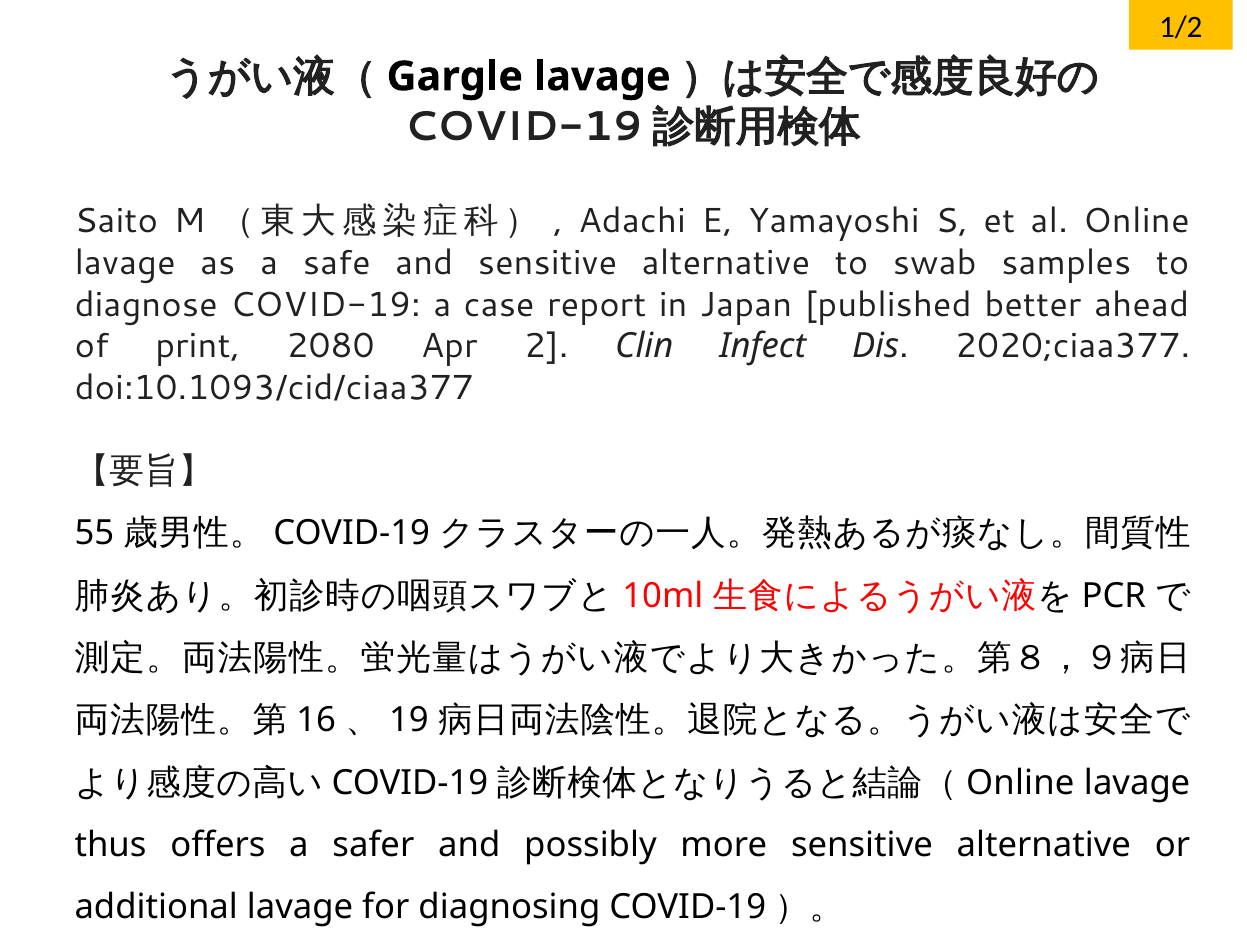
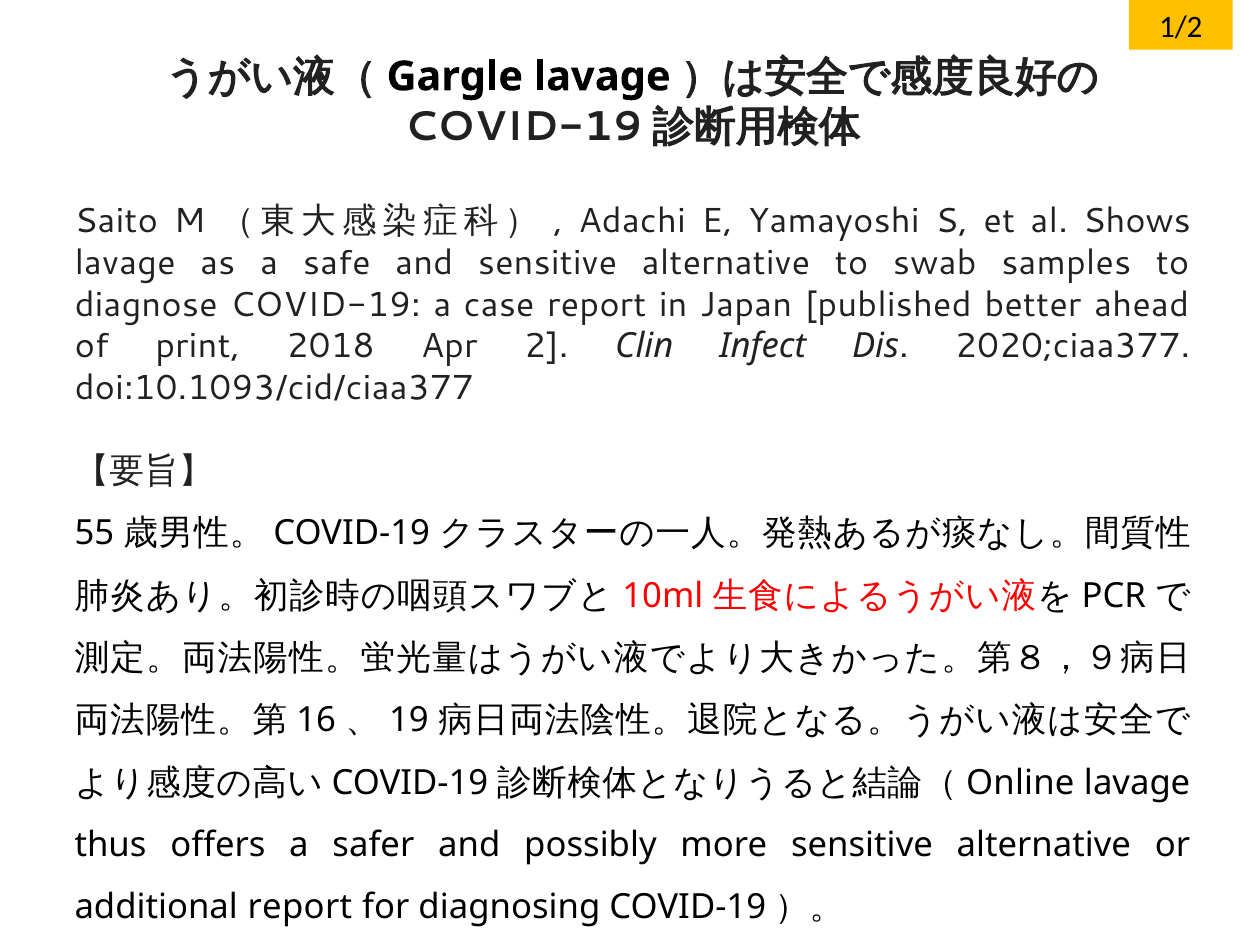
al Online: Online -> Shows (1137, 222)
2080: 2080 -> 2018 (331, 346)
additional lavage: lavage -> report (300, 908)
